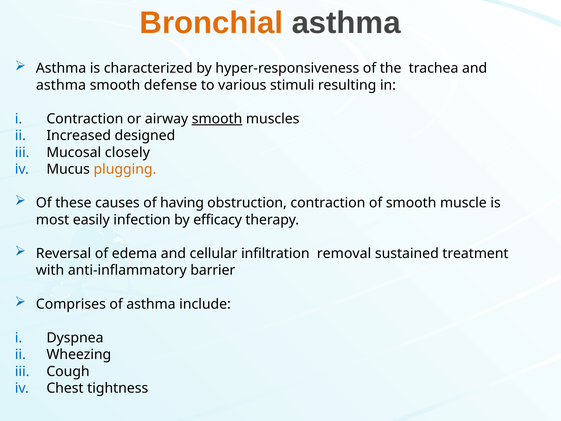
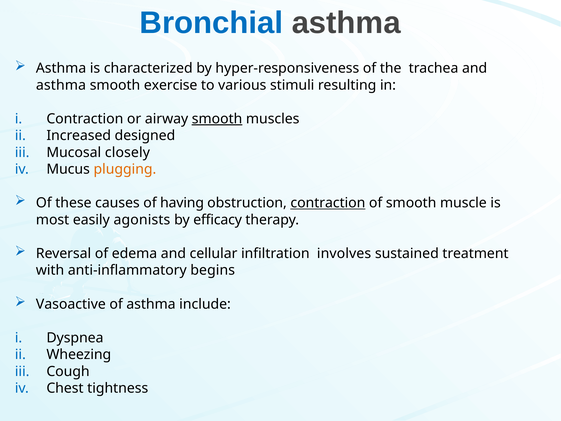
Bronchial colour: orange -> blue (211, 23)
defense: defense -> exercise (171, 85)
contraction underline: none -> present (328, 203)
infection: infection -> agonists (142, 220)
removal: removal -> involves (344, 253)
barrier: barrier -> begins (213, 270)
Comprises: Comprises -> Vasoactive (71, 304)
